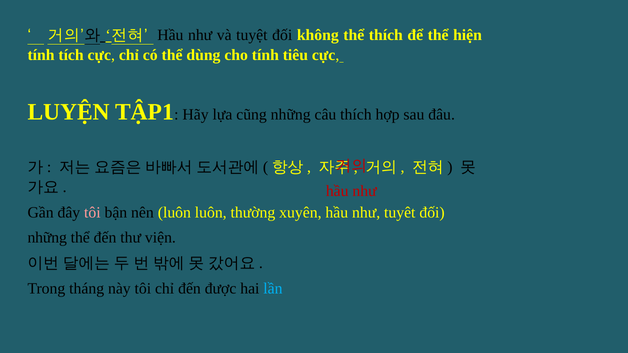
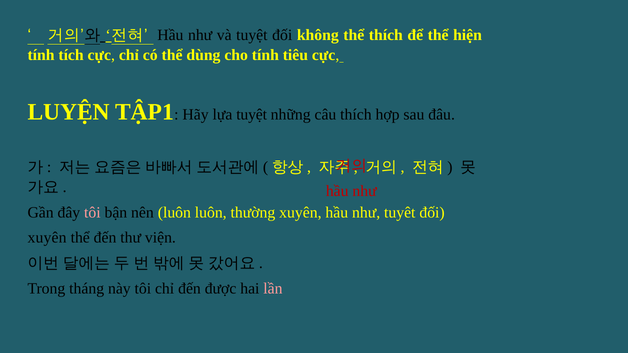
lựa cũng: cũng -> tuyệt (252, 115)
những: những -> xuyên (47, 238)
lần colour: light blue -> pink (273, 289)
